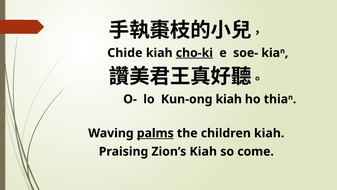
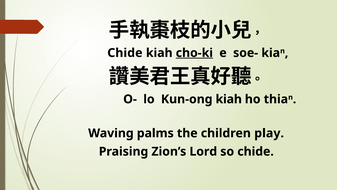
palms underline: present -> none (155, 133)
children kiah: kiah -> play (269, 133)
Zion’s Kiah: Kiah -> Lord (203, 151)
so come: come -> chide (256, 151)
